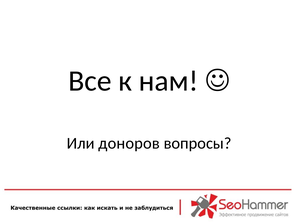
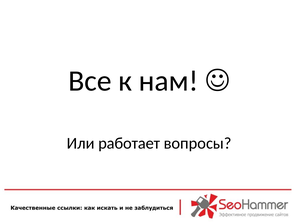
доноров: доноров -> работает (129, 143)
